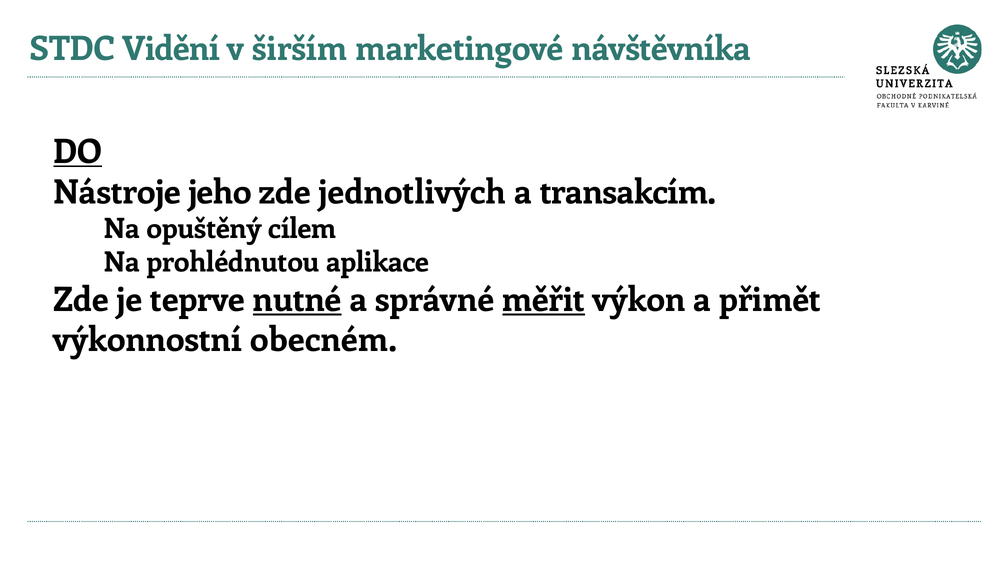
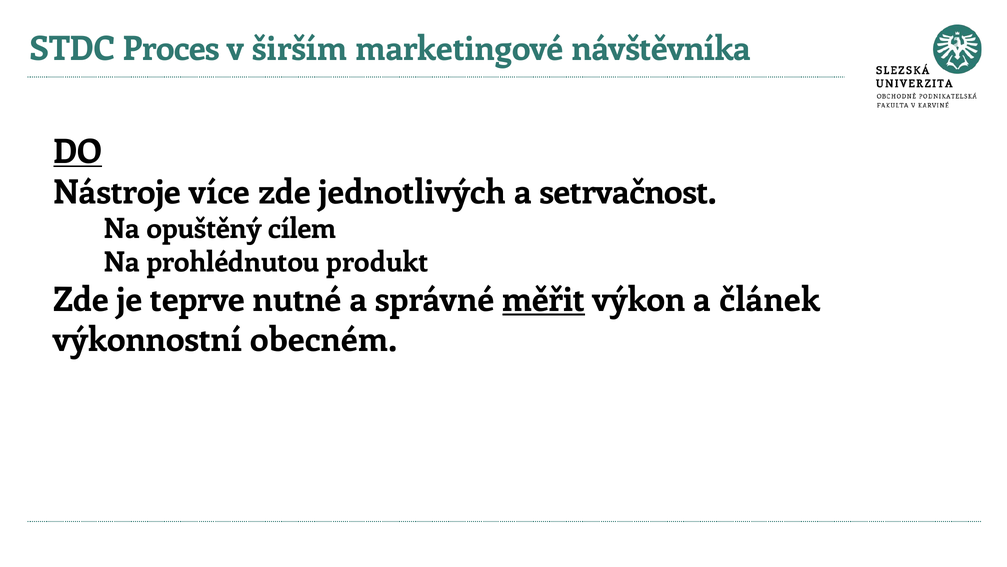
Vidění: Vidění -> Proces (171, 49)
jeho: jeho -> více (220, 192)
transakcím: transakcím -> setrvačnost (628, 192)
aplikace: aplikace -> produkt (377, 262)
nutné underline: present -> none (297, 300)
přimět: přimět -> článek (770, 300)
